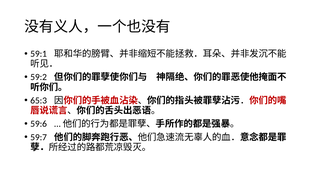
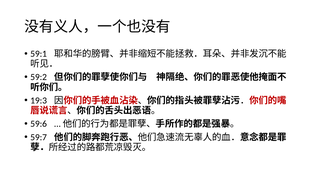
65:3: 65:3 -> 19:3 (39, 101)
